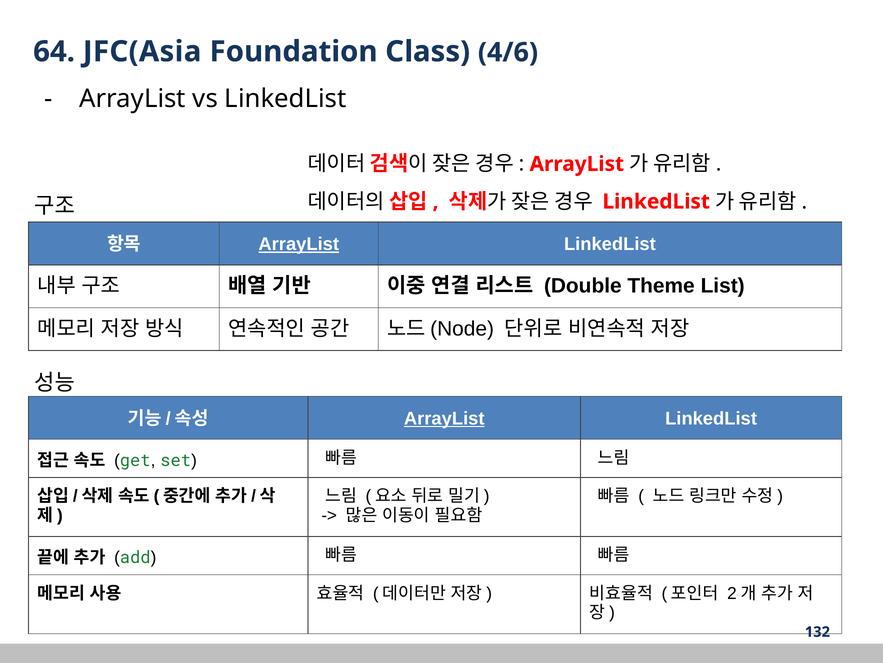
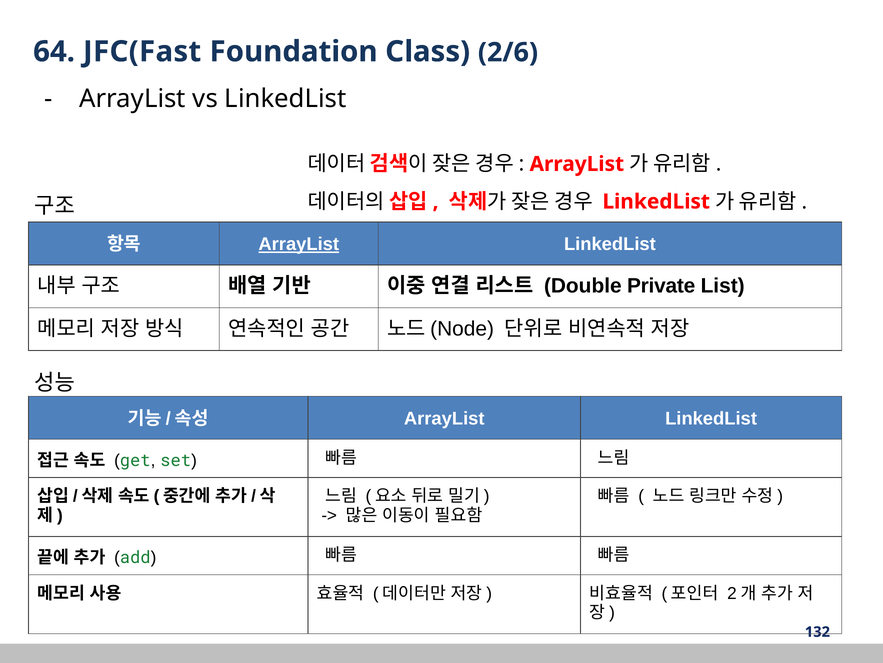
JFC(Asia: JFC(Asia -> JFC(Fast (142, 52)
4/6: 4/6 -> 2/6 (508, 52)
Theme: Theme -> Private (661, 286)
ArrayList underline: present -> none (444, 418)
